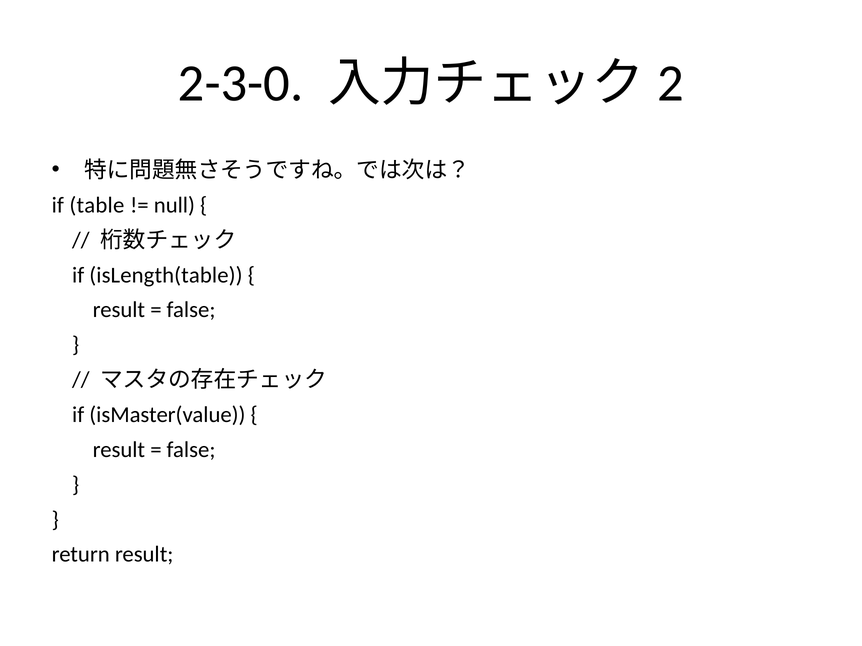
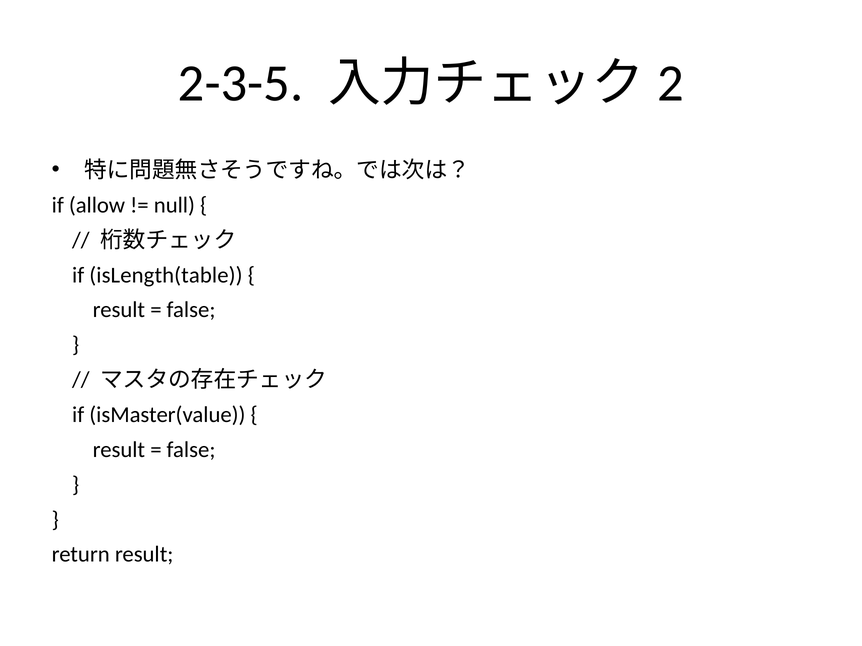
2-3-0: 2-3-0 -> 2-3-5 (241, 83)
table: table -> allow (97, 205)
